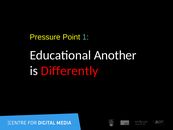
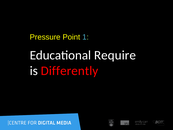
Another: Another -> Require (115, 55)
